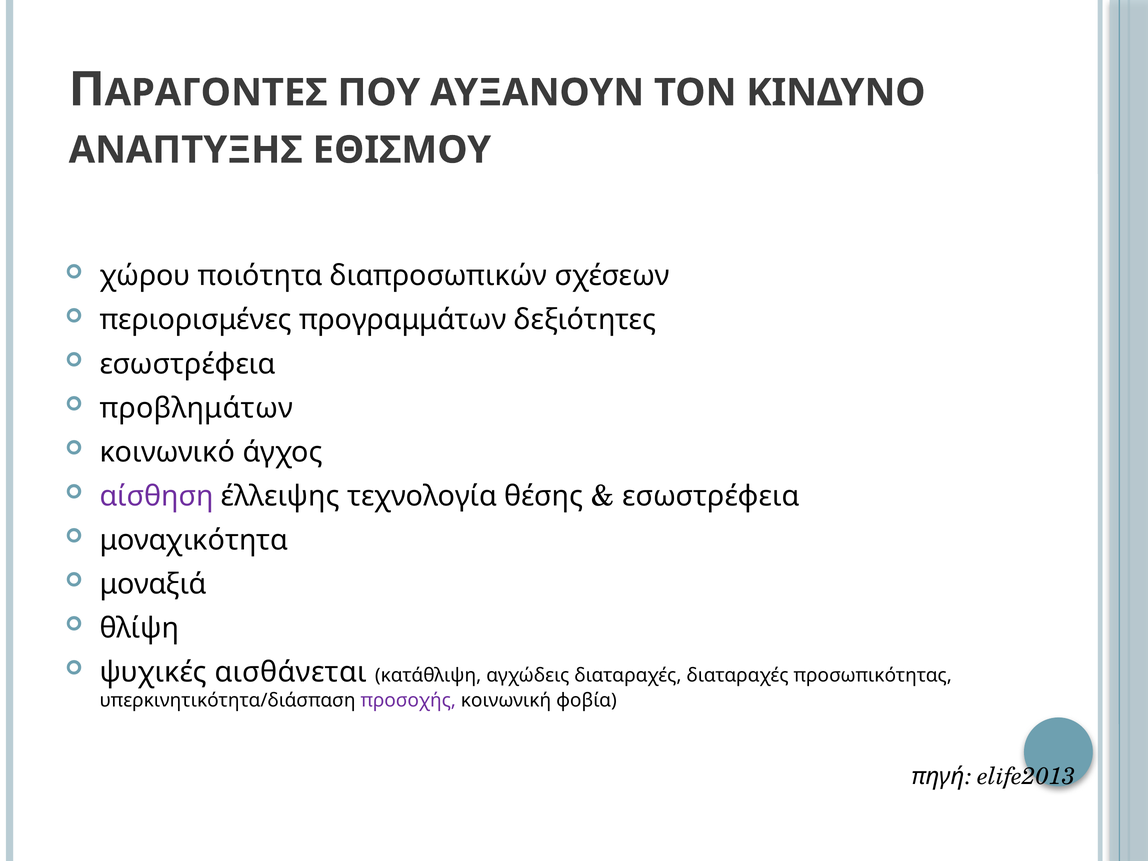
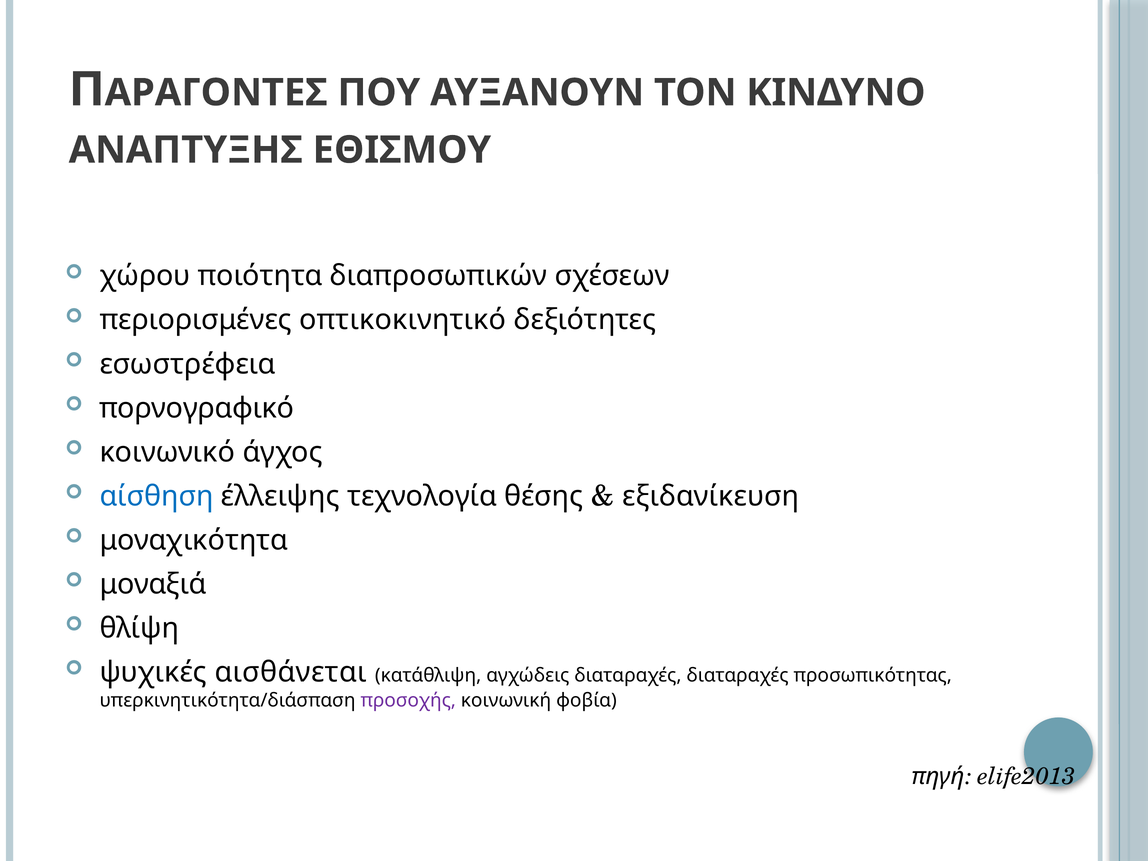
προγραμμάτων: προγραμμάτων -> οπτικοκινητικό (403, 320)
προβλημάτων: προβλημάτων -> πορνογραφικό (197, 408)
αίσθηση colour: purple -> blue (157, 496)
εσωστρέφεια: εσωστρέφεια -> εξιδανίκευση (711, 496)
